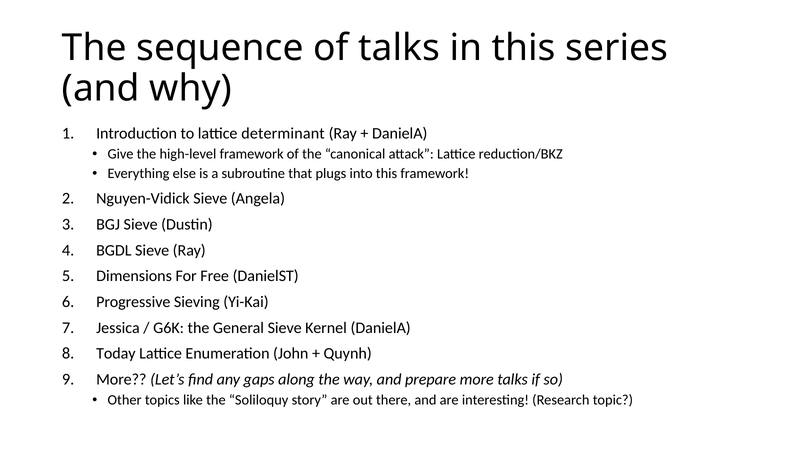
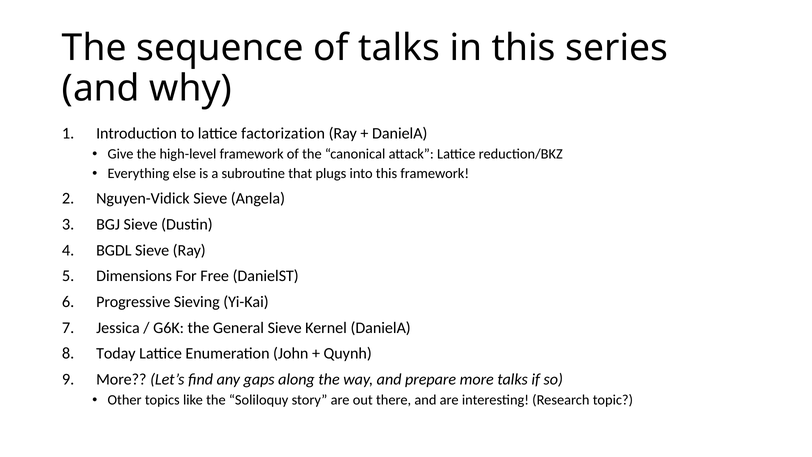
determinant: determinant -> factorization (283, 133)
